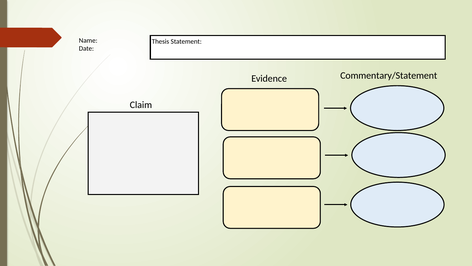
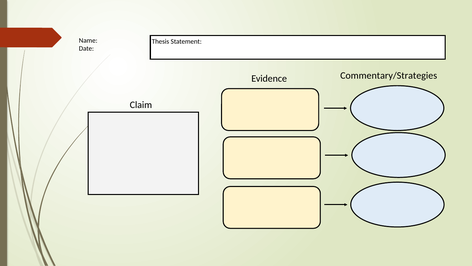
Commentary/Statement: Commentary/Statement -> Commentary/Strategies (389, 76)
